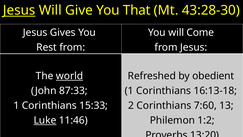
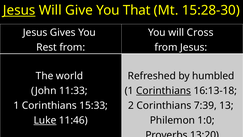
43:28-30: 43:28-30 -> 15:28-30 (211, 10)
Come: Come -> Cross (200, 33)
world underline: present -> none (70, 76)
obedient: obedient -> humbled (213, 76)
87:33: 87:33 -> 11:33 (73, 91)
Corinthians underline: none -> present (164, 91)
7:60: 7:60 -> 7:39 (205, 105)
1:2: 1:2 -> 1:0 (206, 120)
